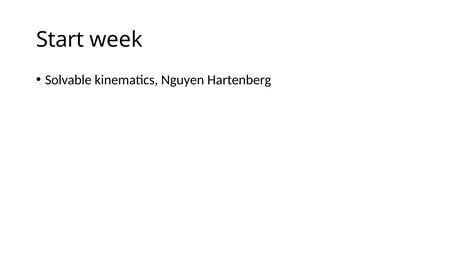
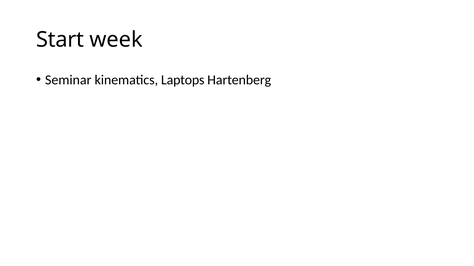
Solvable: Solvable -> Seminar (68, 80)
Nguyen: Nguyen -> Laptops (183, 80)
